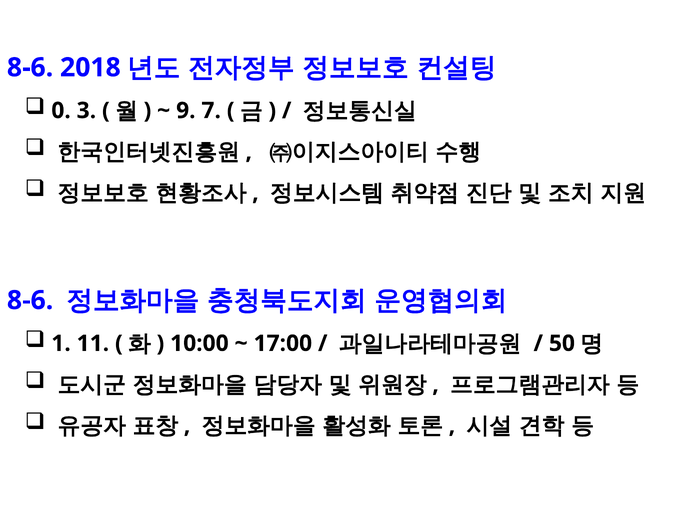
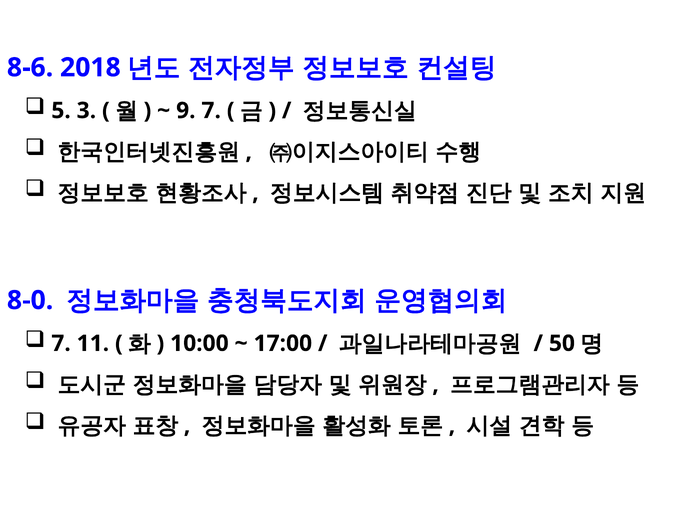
0: 0 -> 5 (61, 111)
8-6: 8-6 -> 8-0 (30, 300)
1: 1 -> 7 (61, 343)
